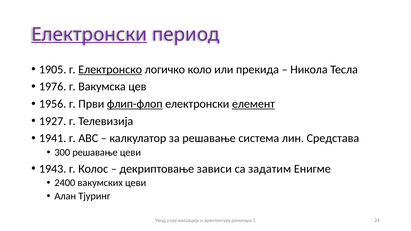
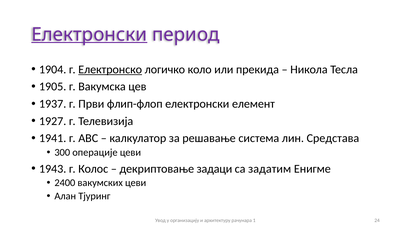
1905: 1905 -> 1904 (53, 69)
1976: 1976 -> 1905 (53, 87)
1956: 1956 -> 1937 (53, 104)
флип-флоп underline: present -> none (135, 104)
елемент underline: present -> none (253, 104)
300 решавање: решавање -> операције (95, 153)
зависи: зависи -> задаци (214, 169)
